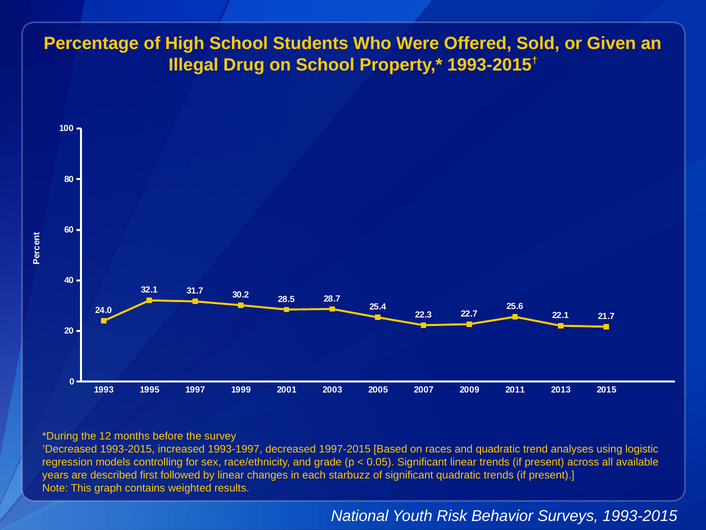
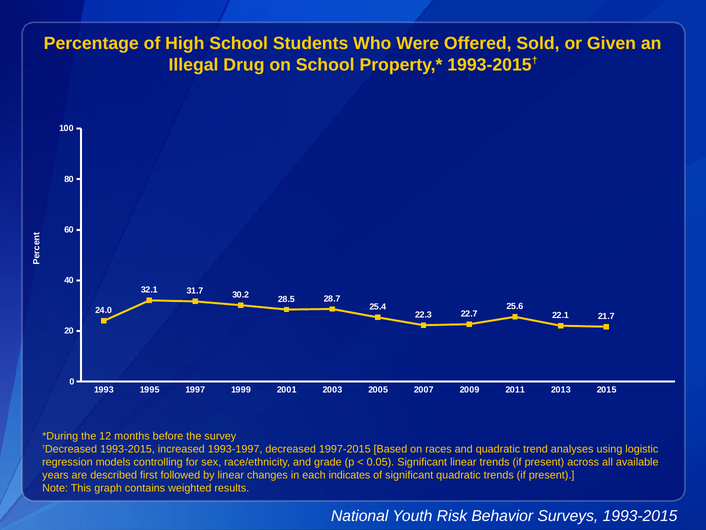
starbuzz: starbuzz -> indicates (350, 475)
